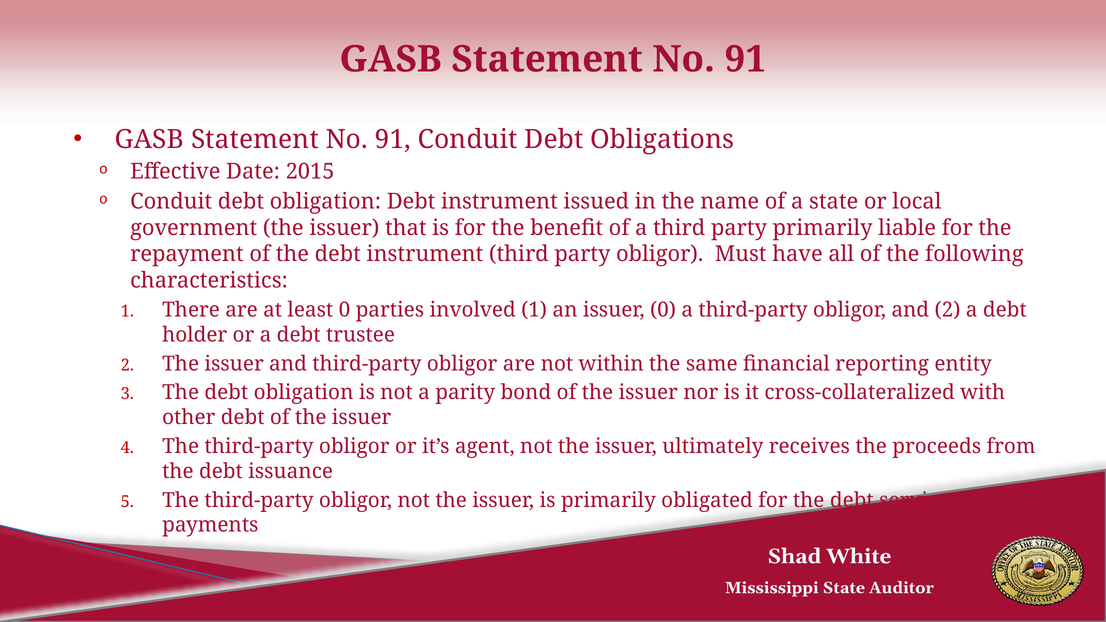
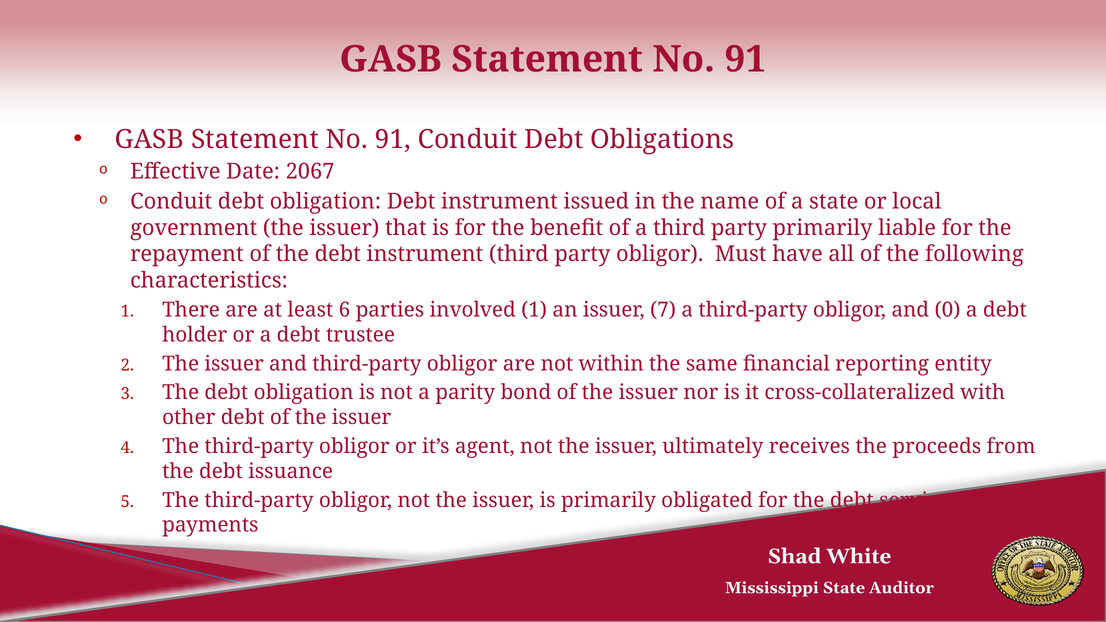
2015: 2015 -> 2067 (310, 172)
least 0: 0 -> 6 (344, 310)
issuer 0: 0 -> 7 (663, 310)
and 2: 2 -> 0 (948, 310)
